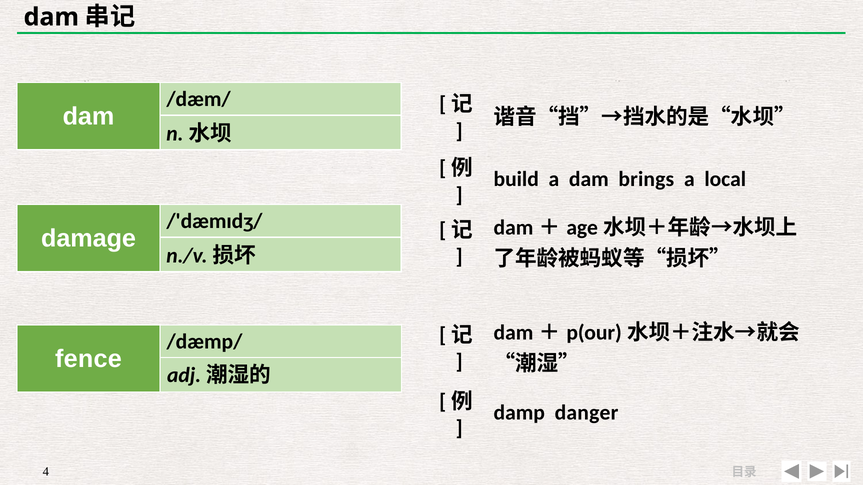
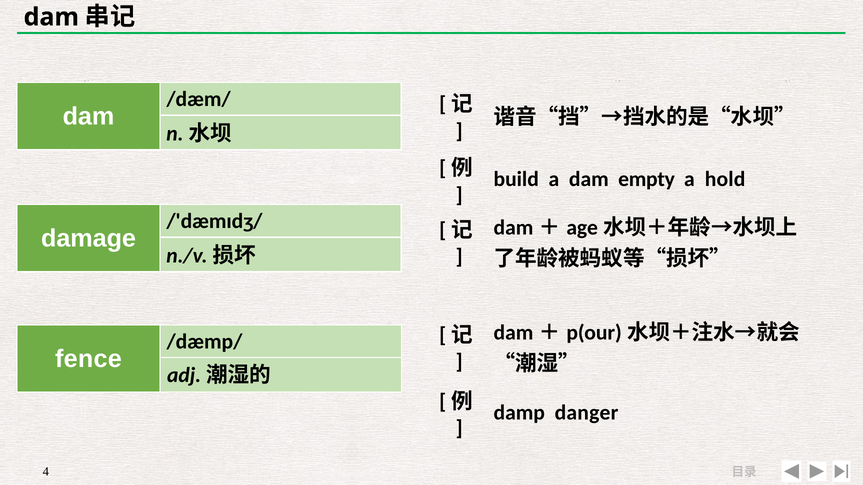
brings: brings -> empty (647, 179)
local: local -> hold (725, 179)
